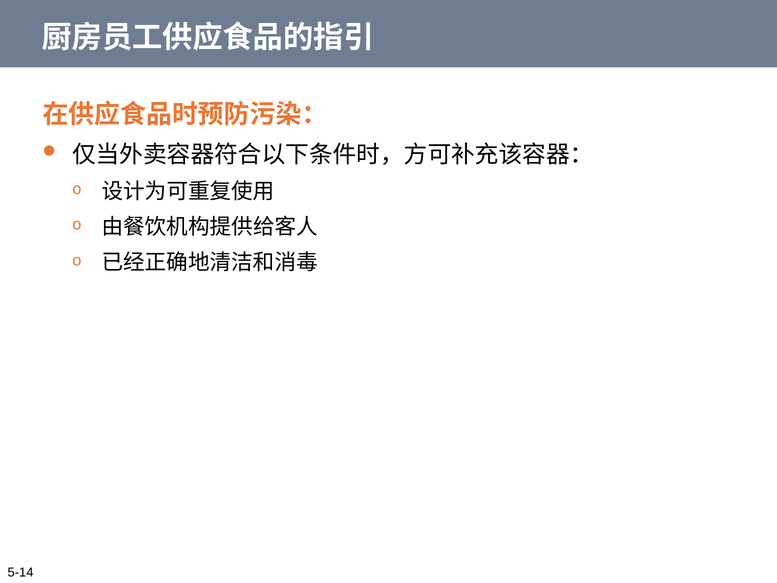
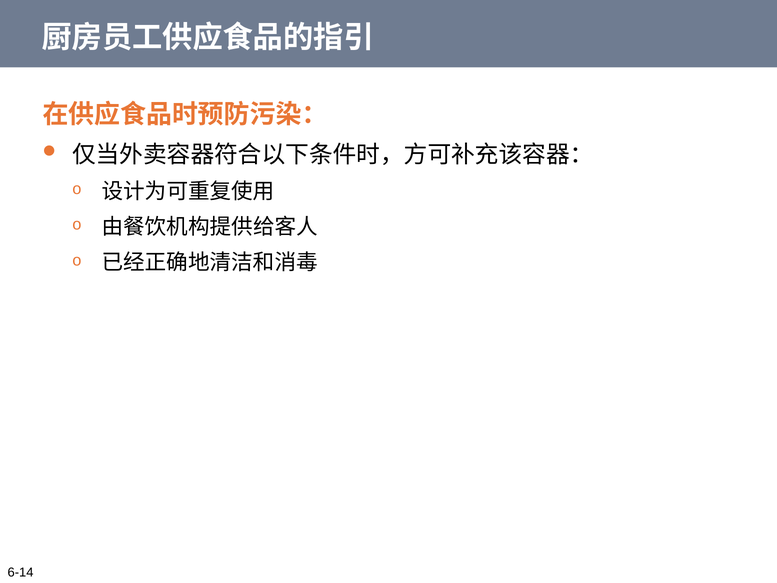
5-14: 5-14 -> 6-14 (21, 572)
